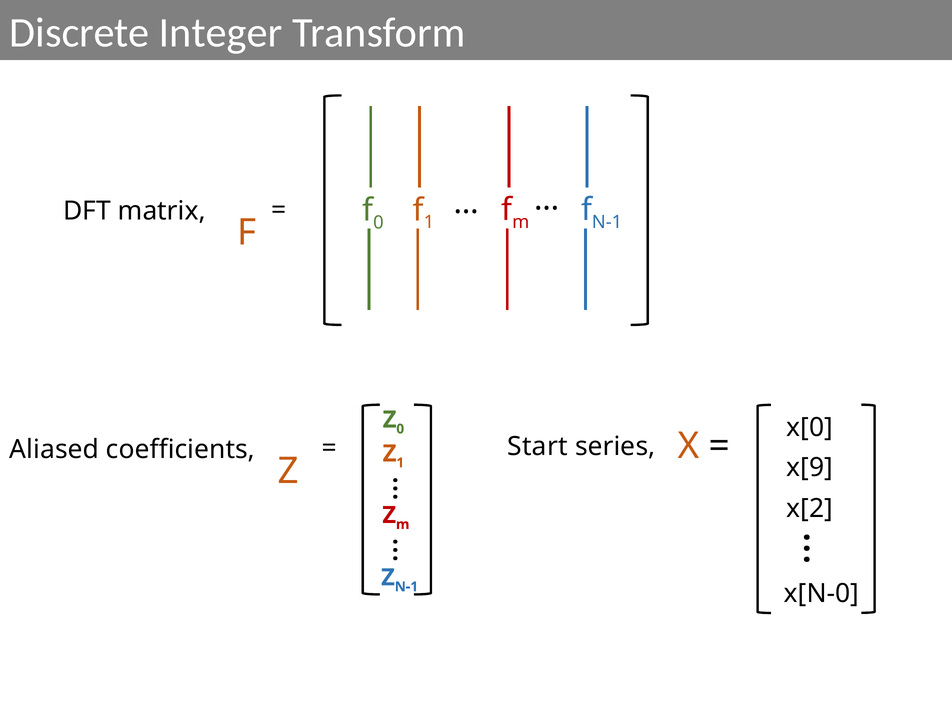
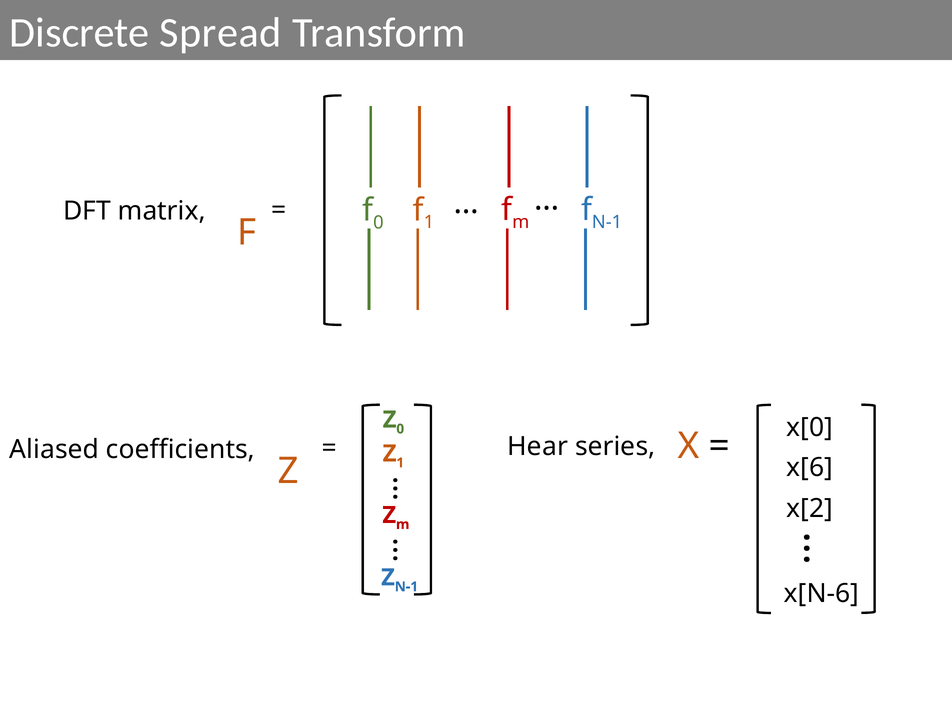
Integer: Integer -> Spread (220, 33)
Start: Start -> Hear (538, 446)
x[9: x[9 -> x[6 (810, 467)
x[N-0: x[N-0 -> x[N-6 (821, 594)
